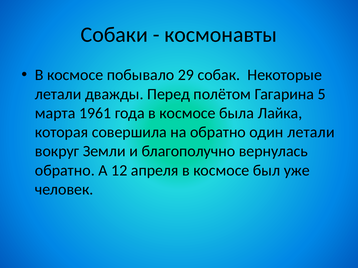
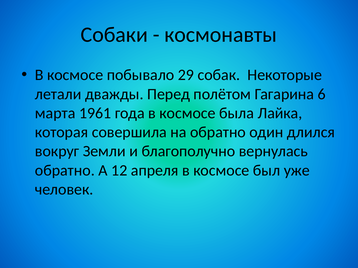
5: 5 -> 6 (322, 94)
один летали: летали -> длился (311, 132)
